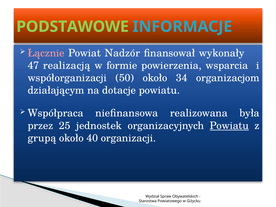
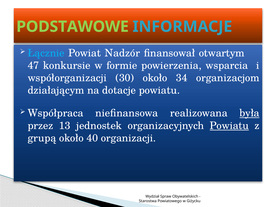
Łącznie colour: pink -> light blue (46, 53)
wykonały: wykonały -> otwartym (222, 53)
realizacją: realizacją -> konkursie (67, 65)
50: 50 -> 30 (125, 78)
była underline: none -> present (250, 113)
25: 25 -> 13 (65, 126)
